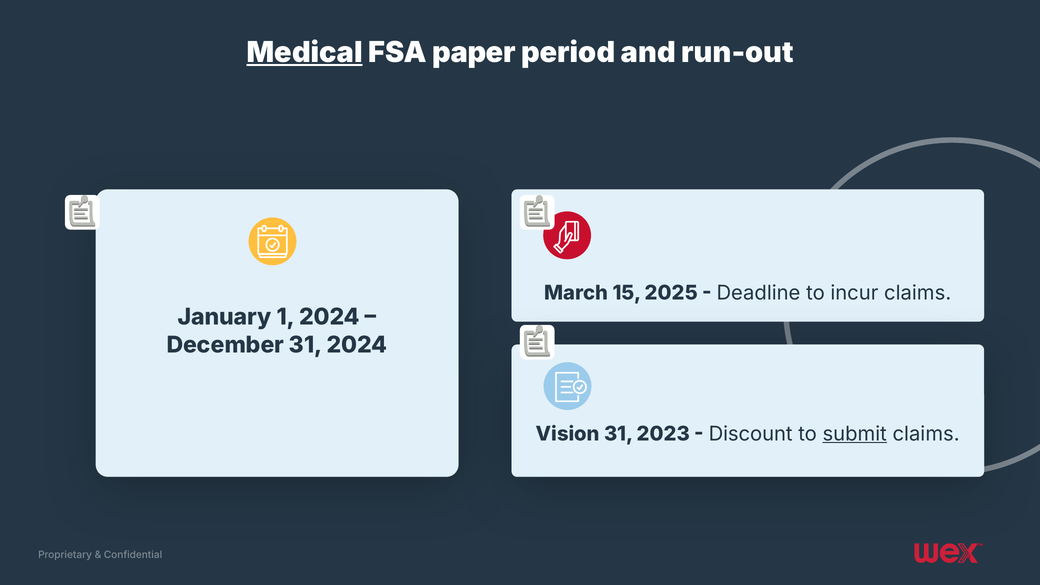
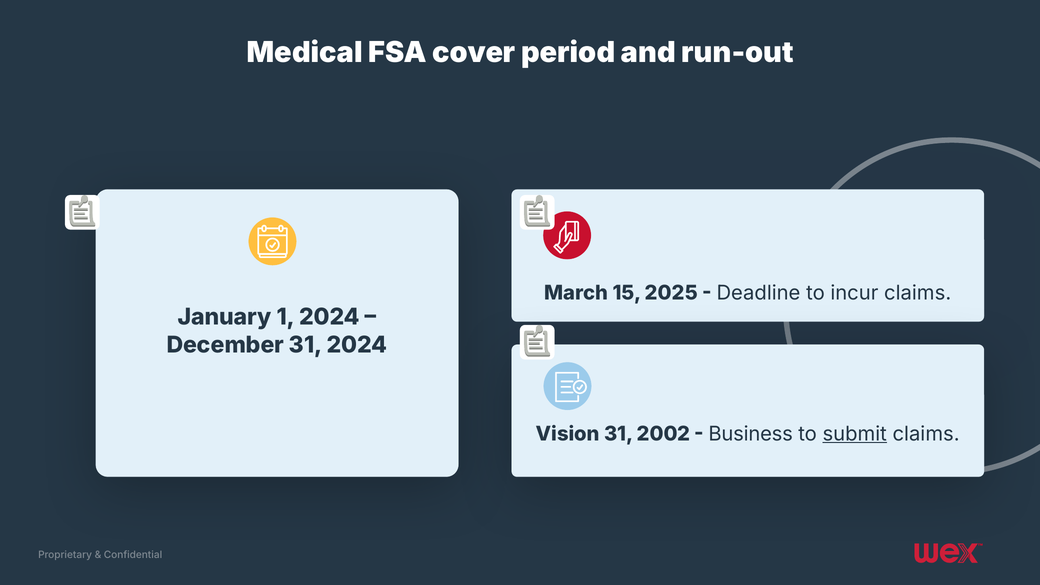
Medical underline: present -> none (305, 53)
paper: paper -> cover (474, 53)
2023: 2023 -> 2002 (664, 434)
Discount: Discount -> Business (751, 434)
